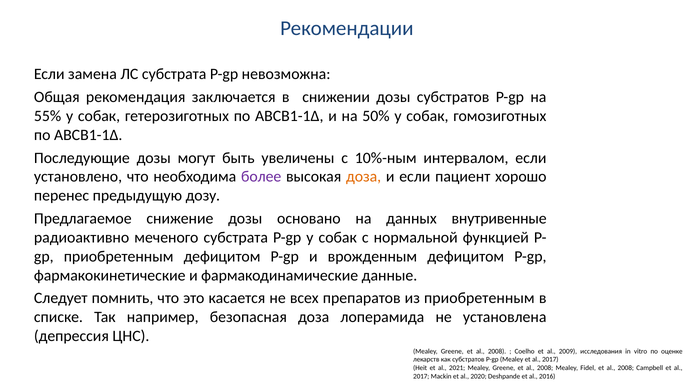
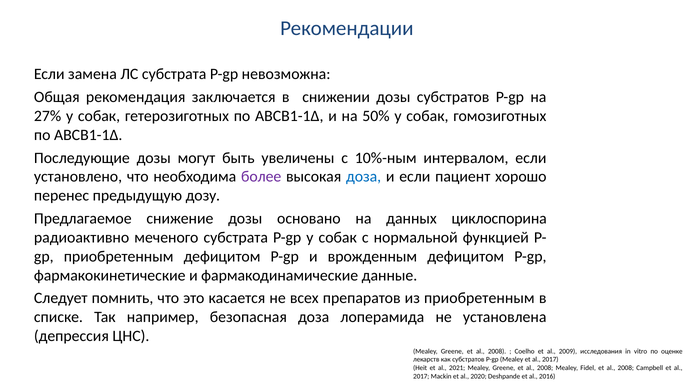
55%: 55% -> 27% (48, 116)
доза colour: orange -> blue (364, 177)
внутривенные: внутривенные -> циклоспорина (499, 219)
